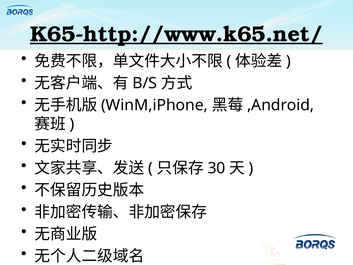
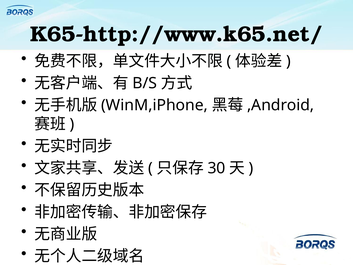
K65-http://www.k65.net/ underline: present -> none (176, 34)
